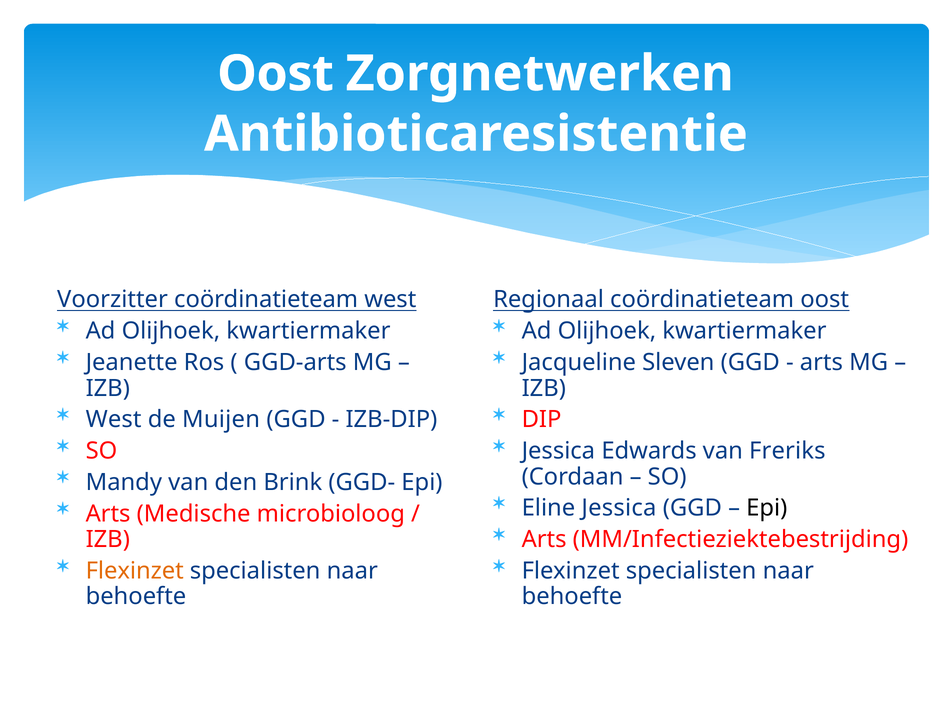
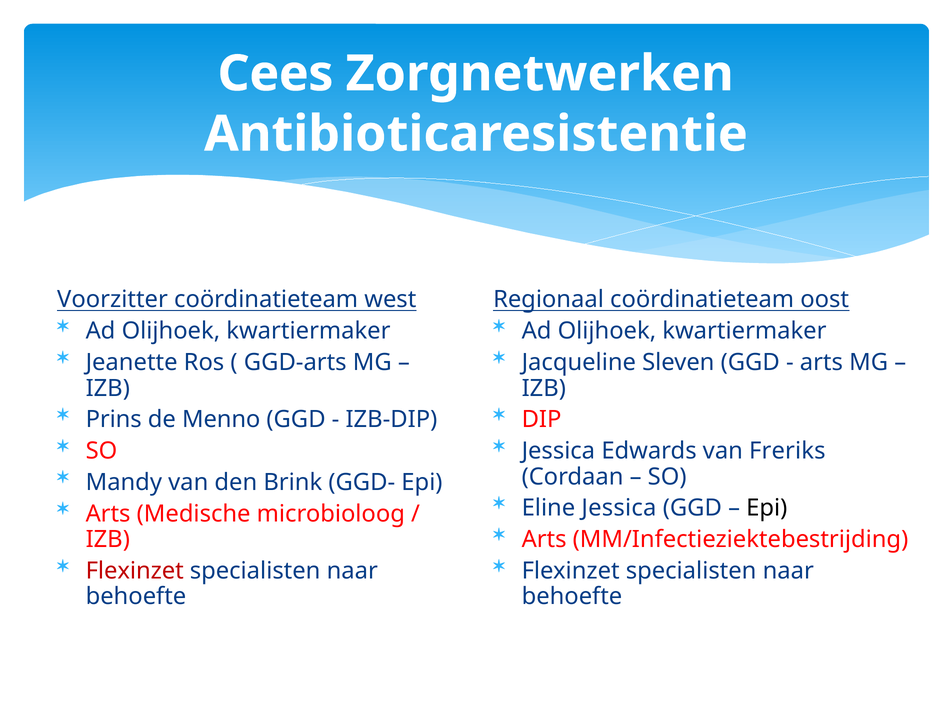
Oost: Oost -> Cees (276, 74)
West: West -> Prins (114, 420)
Muijen: Muijen -> Menno (221, 420)
Flexinzet colour: orange -> red (135, 571)
